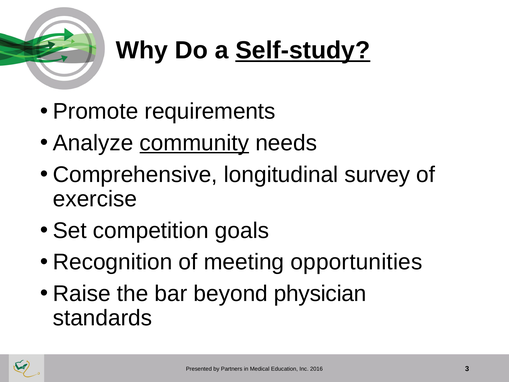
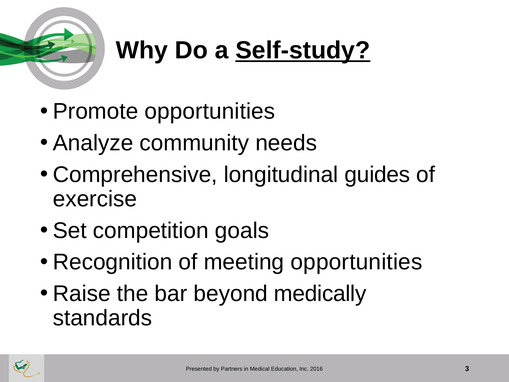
Promote requirements: requirements -> opportunities (210, 111)
community underline: present -> none (194, 143)
survey: survey -> guides (377, 174)
physician: physician -> medically (320, 293)
